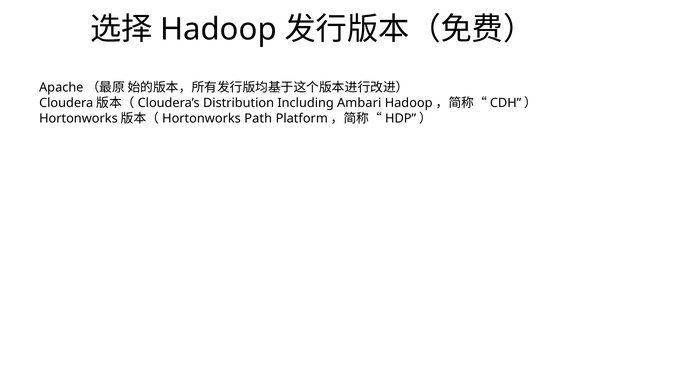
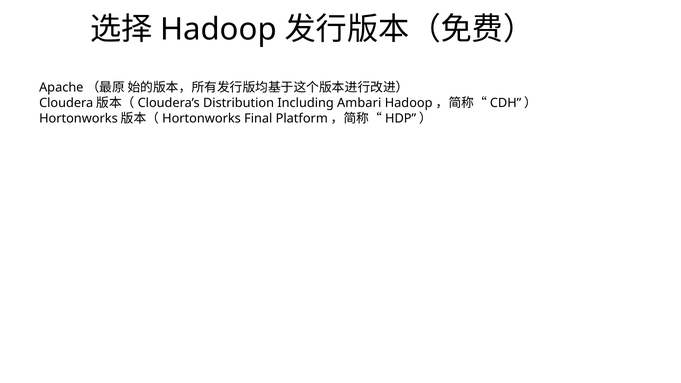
Path: Path -> Final (258, 118)
